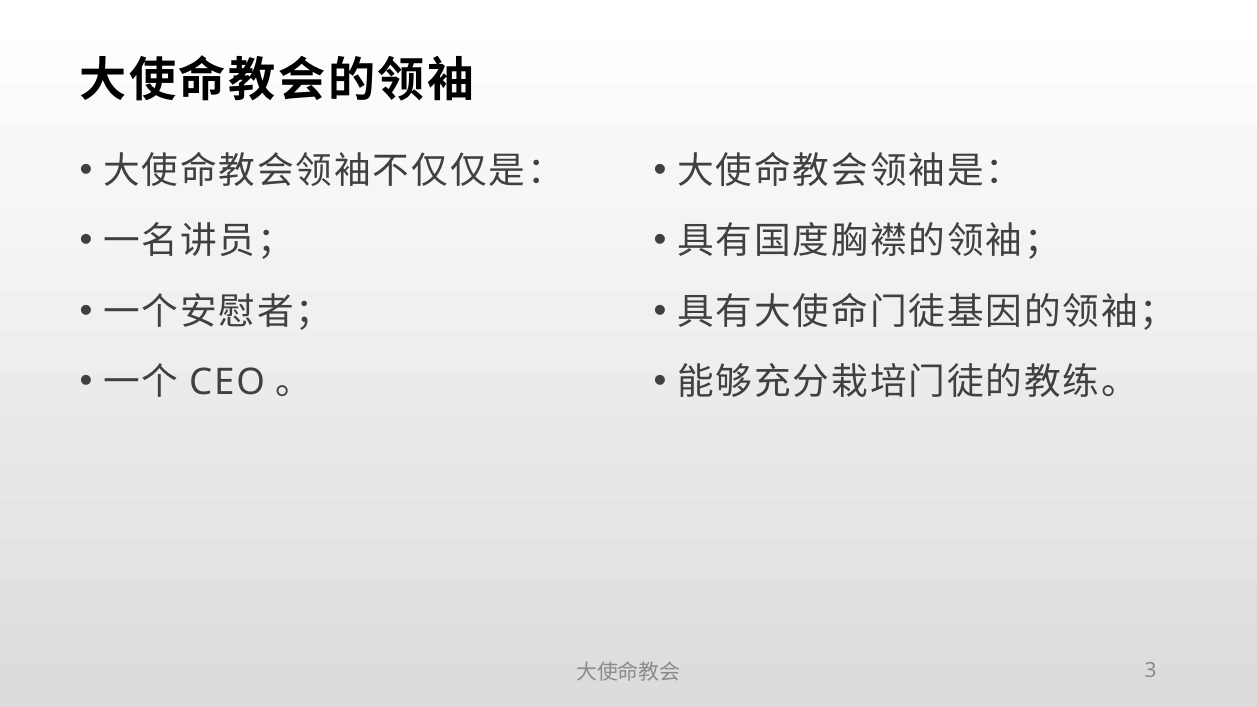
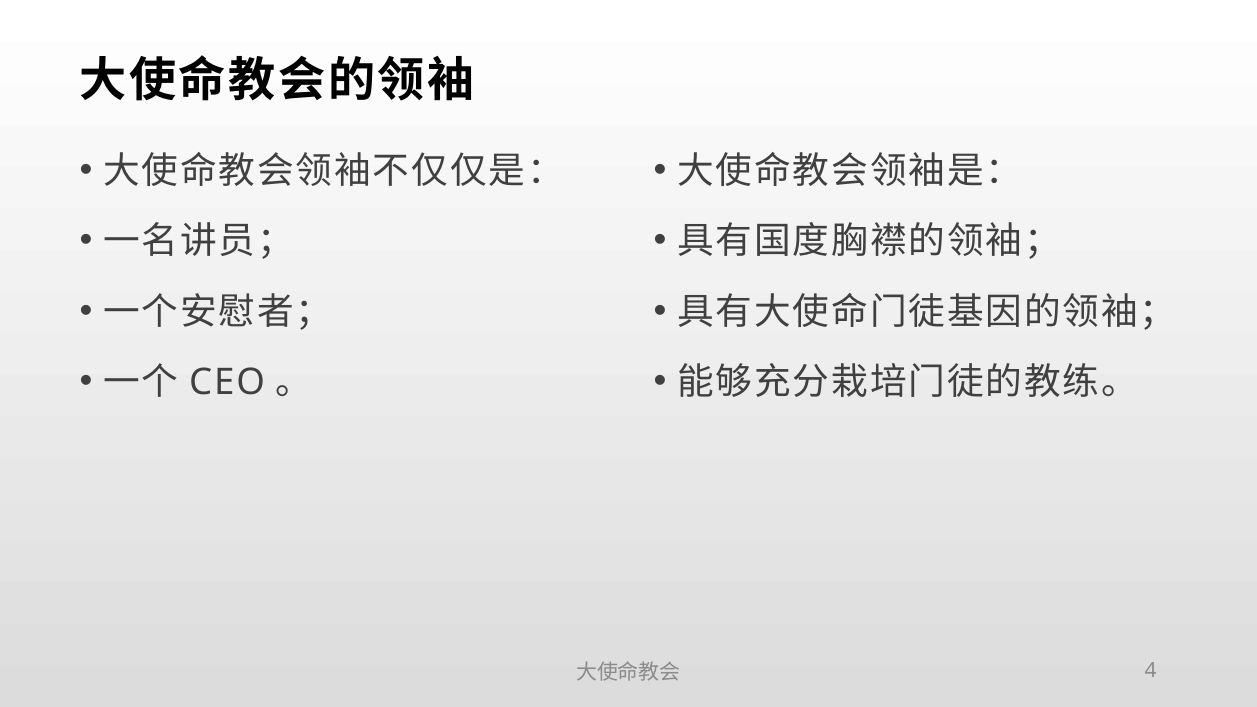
3: 3 -> 4 (1151, 671)
